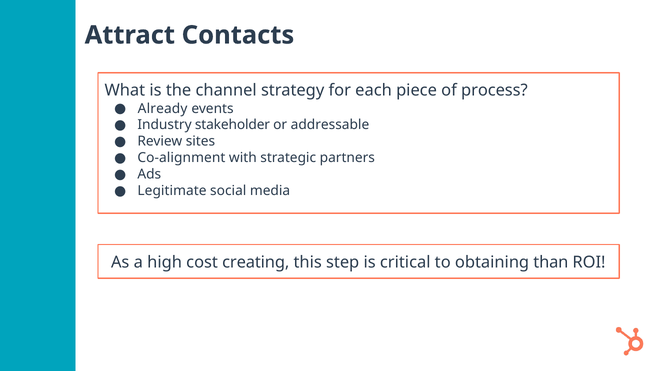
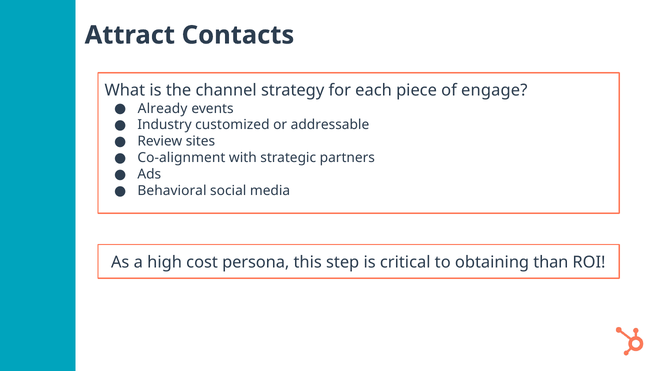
process: process -> engage (494, 90)
stakeholder: stakeholder -> customized (232, 125)
Legitimate: Legitimate -> Behavioral (172, 191)
creating: creating -> persona (256, 262)
